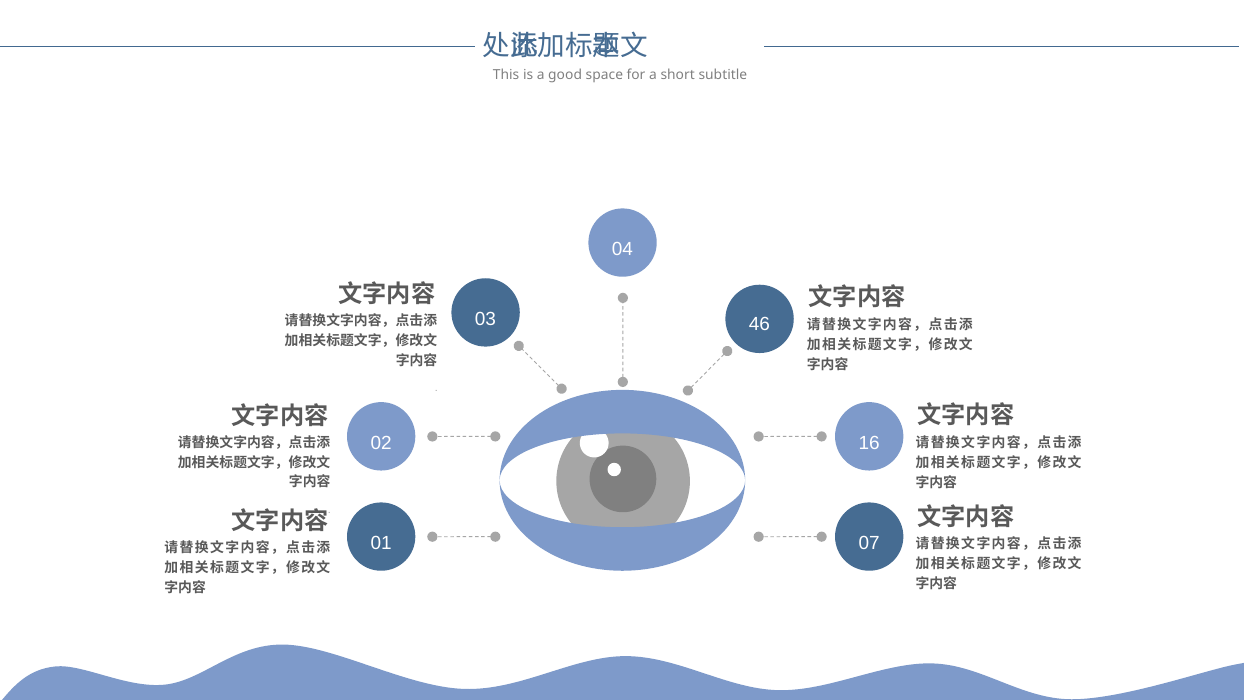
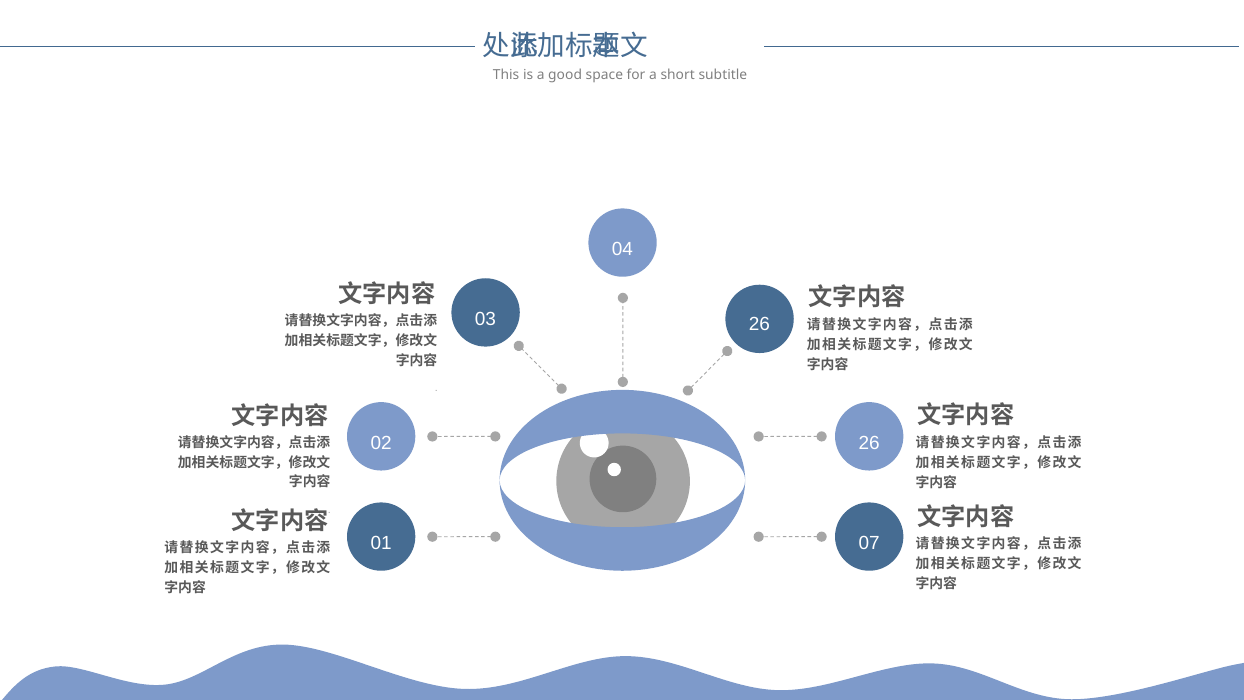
03 46: 46 -> 26 (759, 325)
02 16: 16 -> 26 (869, 443)
